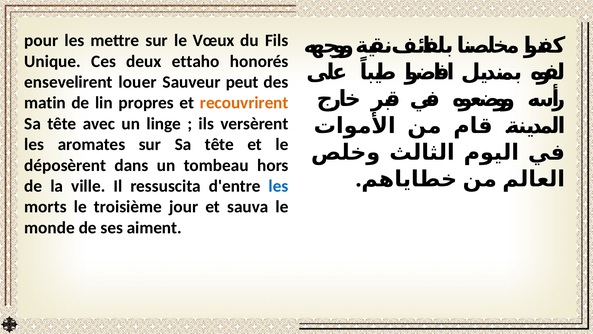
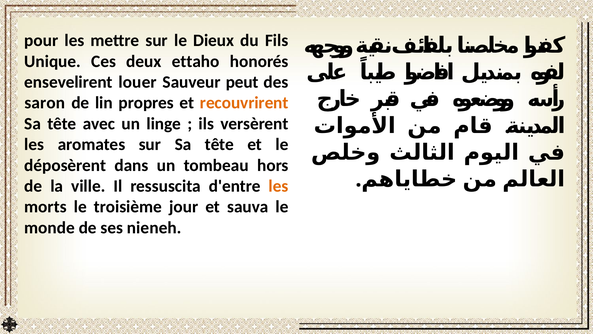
Vœux: Vœux -> Dieux (214, 40)
matin: matin -> saron (45, 103)
les colour: blue -> orange (278, 186)
aiment: aiment -> nieneh (154, 227)
